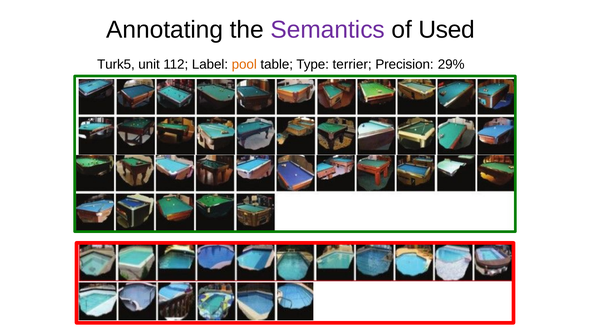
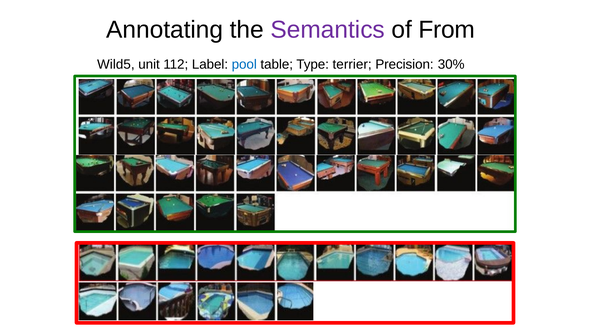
Used: Used -> From (447, 30)
Turk5: Turk5 -> Wild5 (116, 65)
pool colour: orange -> blue (244, 65)
29%: 29% -> 30% (451, 65)
